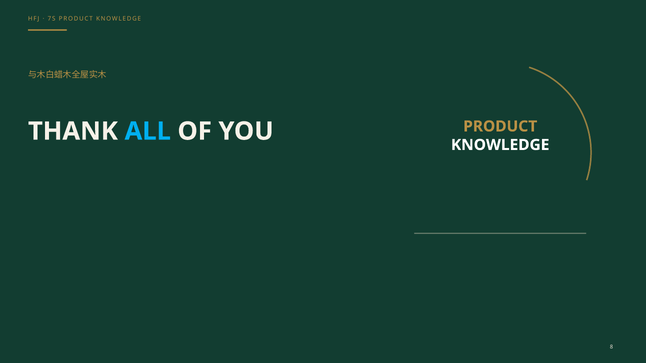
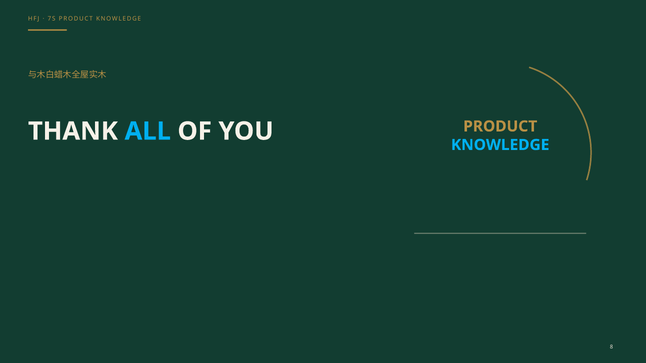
KNOWLEDGE colour: white -> light blue (500, 145)
